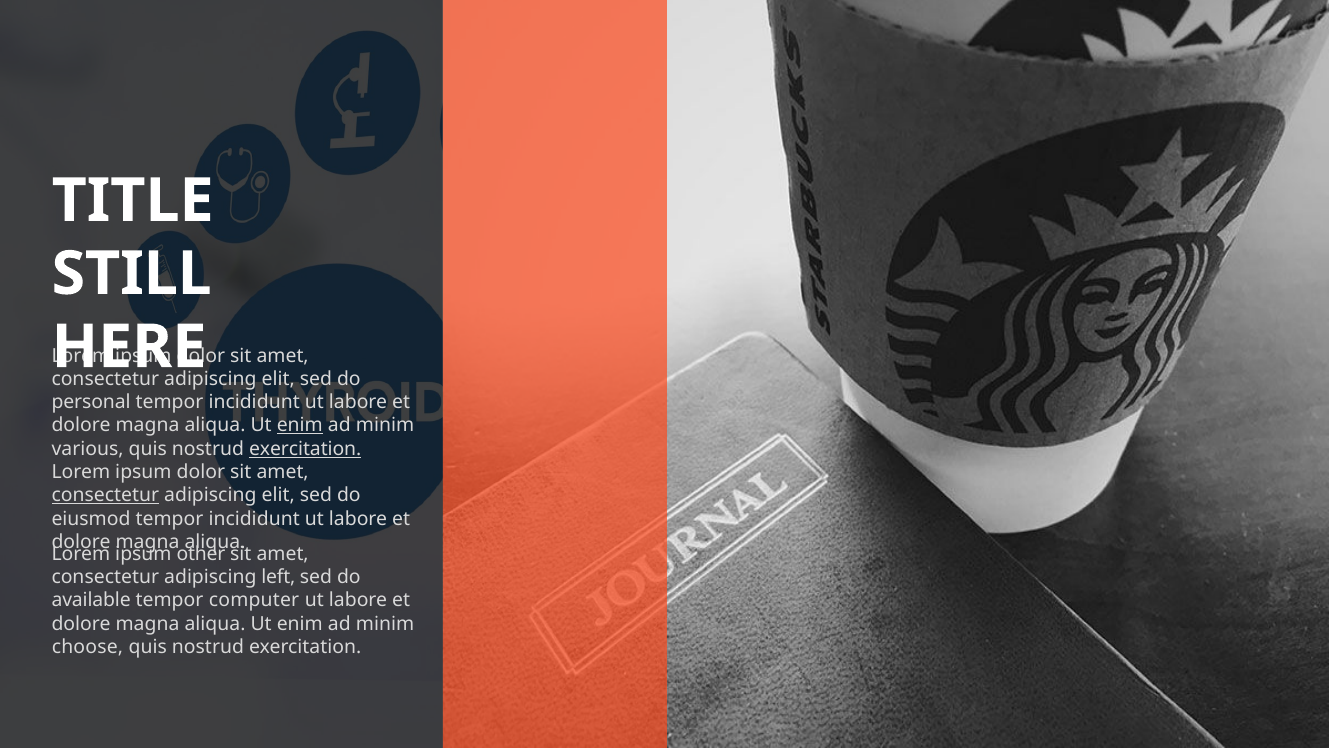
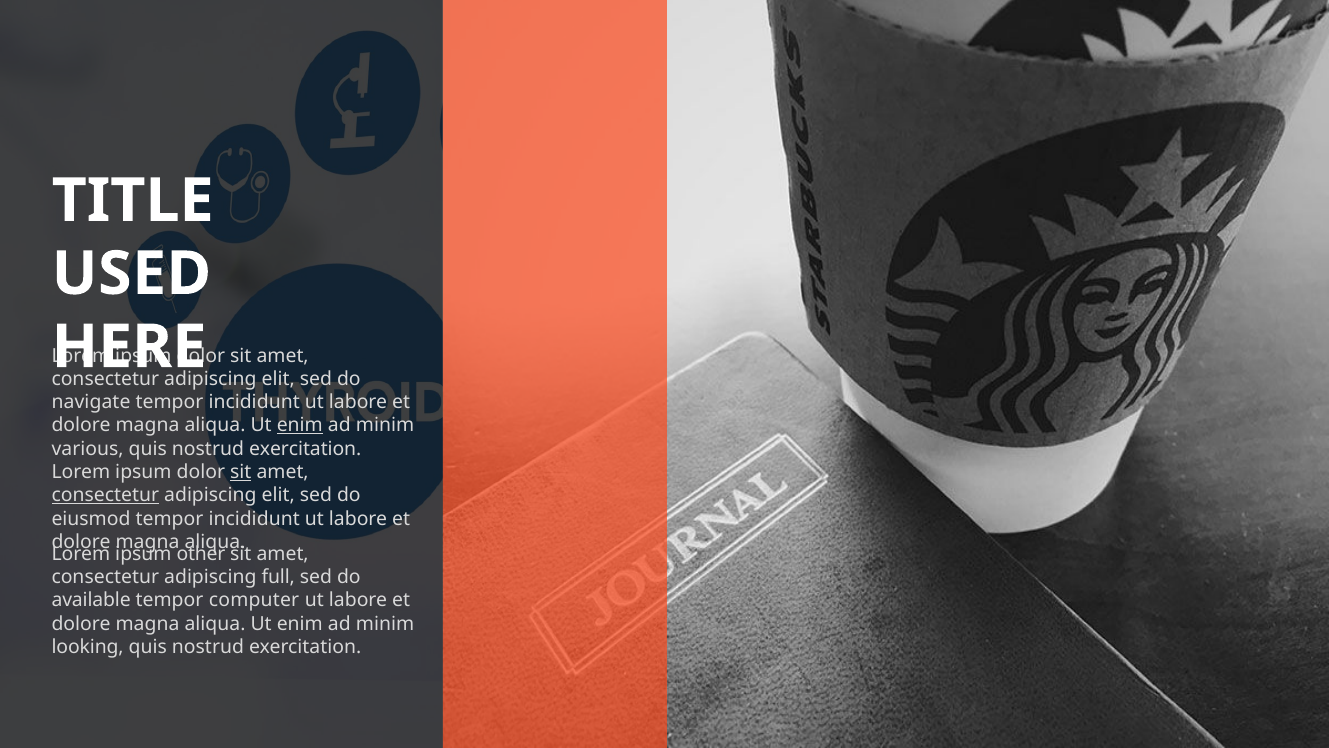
STILL: STILL -> USED (131, 274)
personal: personal -> navigate (91, 402)
exercitation underline: present -> none (305, 449)
sit underline: none -> present (241, 472)
left: left -> full (278, 577)
choose: choose -> looking (88, 647)
